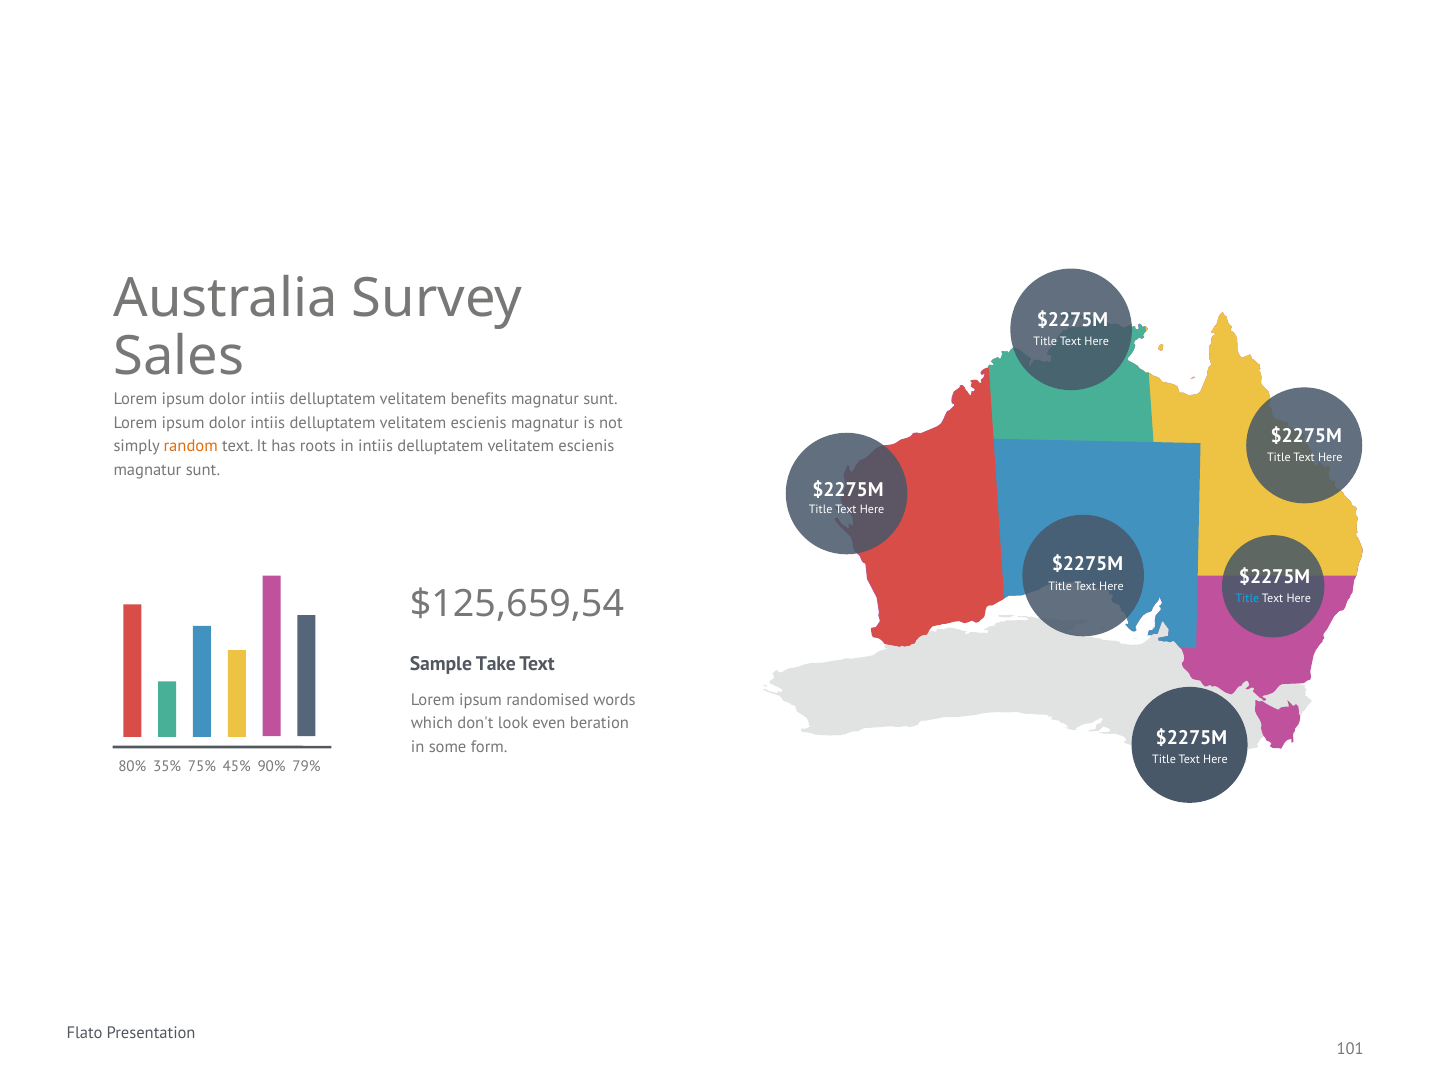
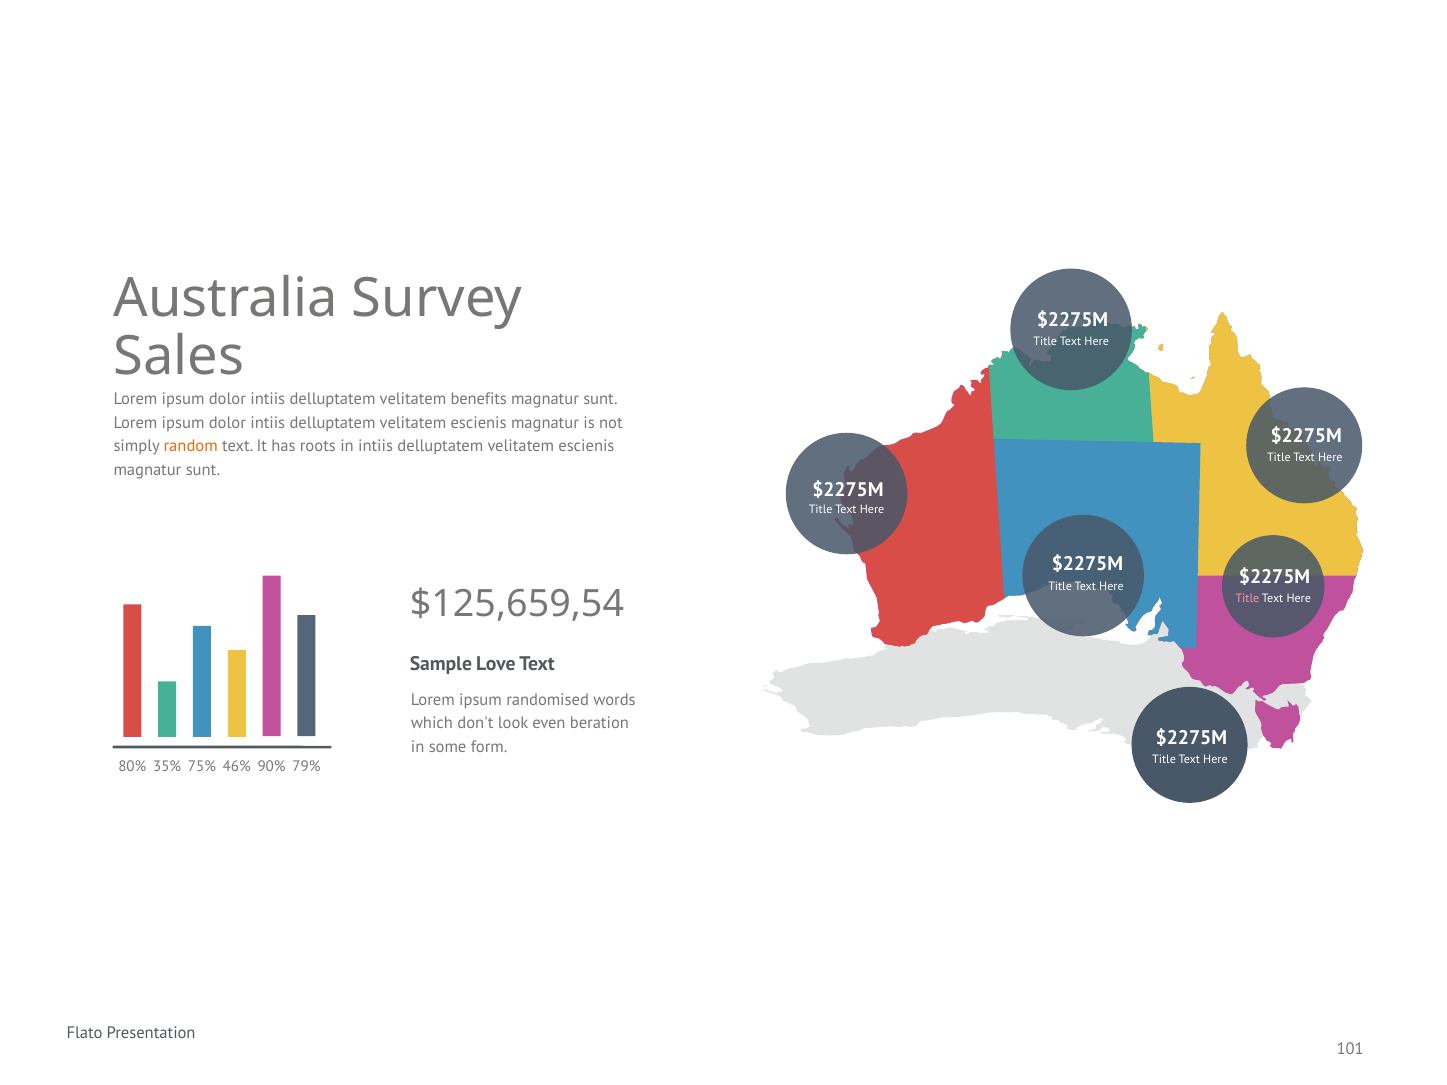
Title colour: light blue -> pink (1247, 599)
Take: Take -> Love (496, 664)
45%: 45% -> 46% (237, 767)
